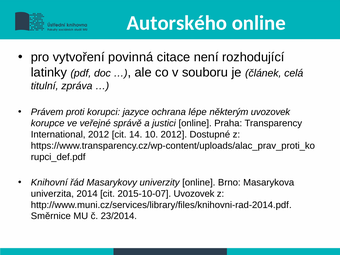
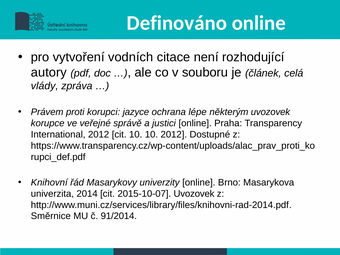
Autorského: Autorského -> Definováno (177, 23)
povinná: povinná -> vodních (131, 57)
latinky: latinky -> autory (49, 72)
titulní: titulní -> vlády (45, 86)
cit 14: 14 -> 10 (136, 134)
23/2014: 23/2014 -> 91/2014 (119, 216)
